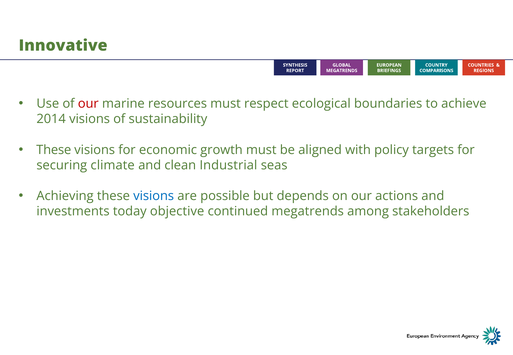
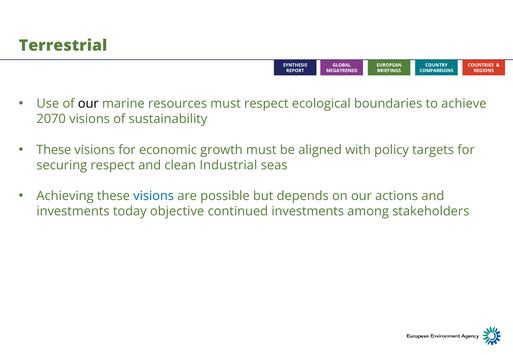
Innovative: Innovative -> Terrestrial (63, 46)
our colour: red -> black (88, 104)
2014: 2014 -> 2070 (51, 119)
securing climate: climate -> respect (113, 165)
continued megatrends: megatrends -> investments (308, 211)
